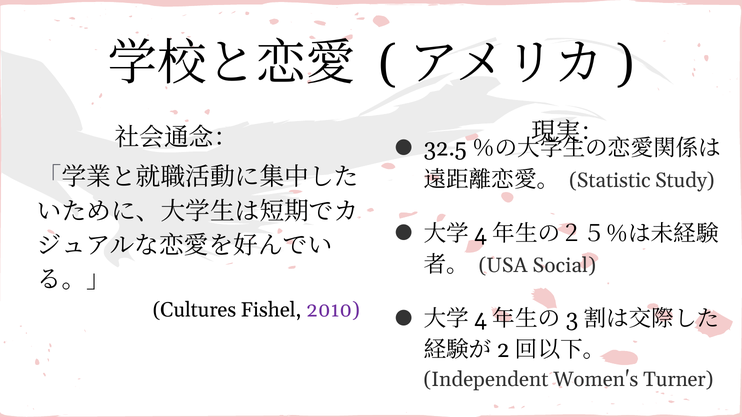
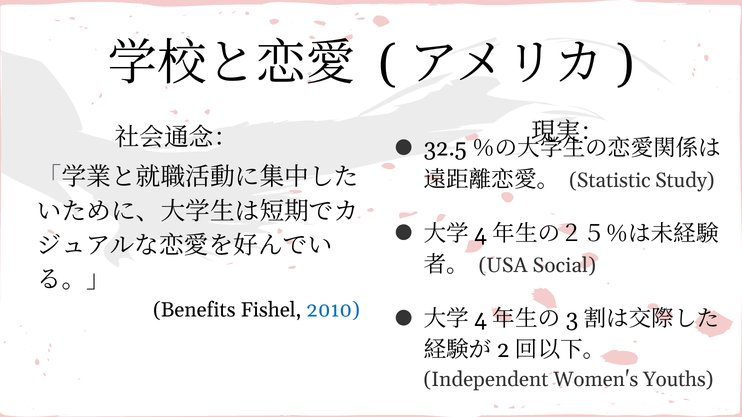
Cultures: Cultures -> Benefits (194, 310)
2010 colour: purple -> blue (333, 310)
Turner: Turner -> Youths (678, 380)
